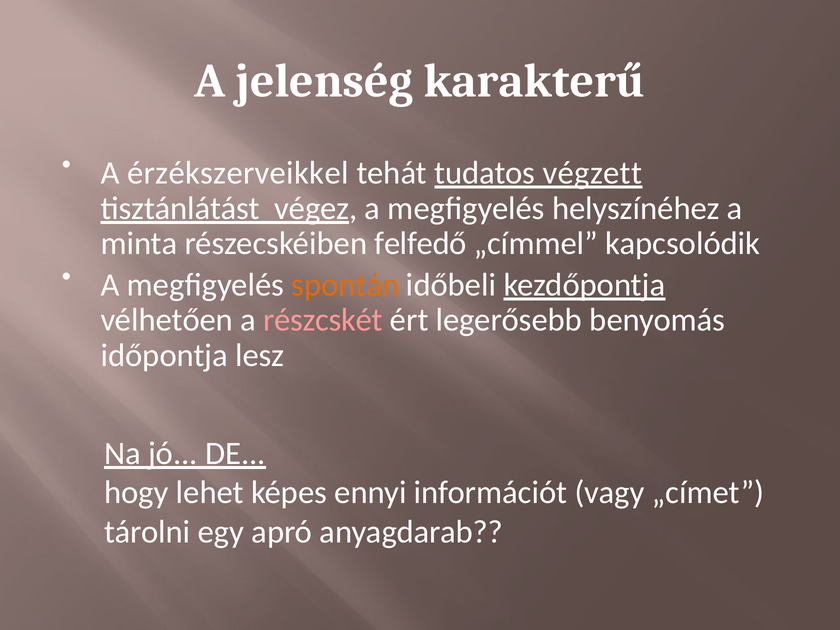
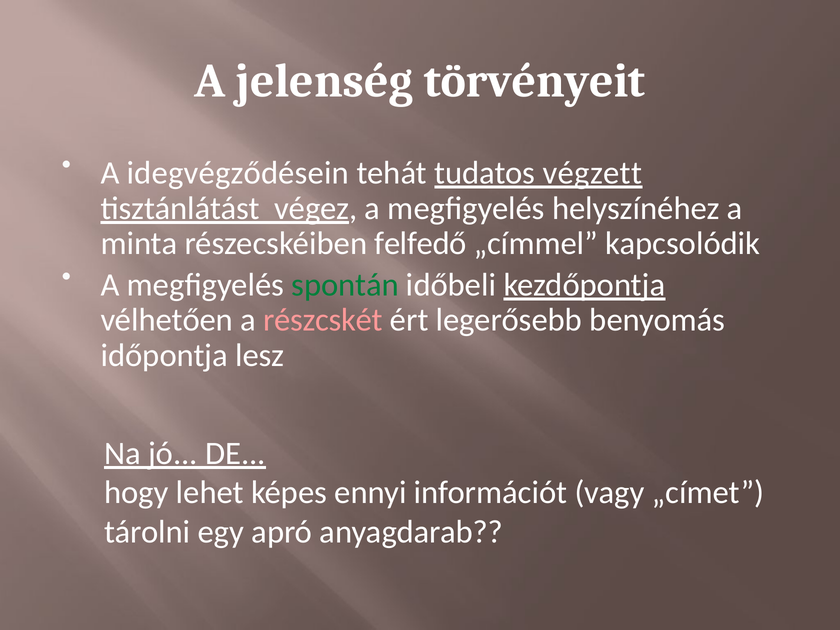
karakterű: karakterű -> törvényeit (534, 81)
érzékszerveikkel: érzékszerveikkel -> idegvégződésein (238, 173)
spontán colour: orange -> green (345, 285)
